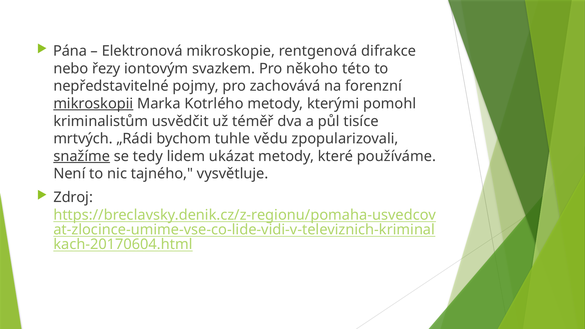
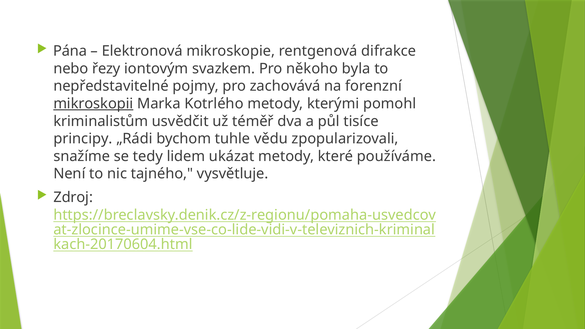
této: této -> byla (356, 69)
mrtvých: mrtvých -> principy (83, 139)
snažíme underline: present -> none (82, 156)
